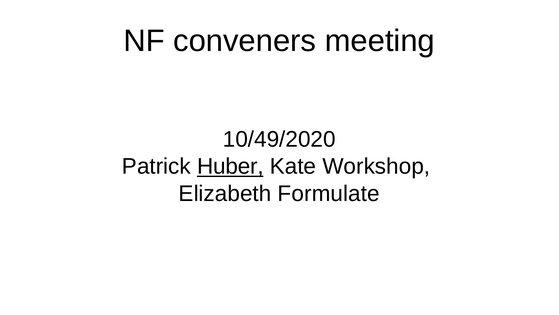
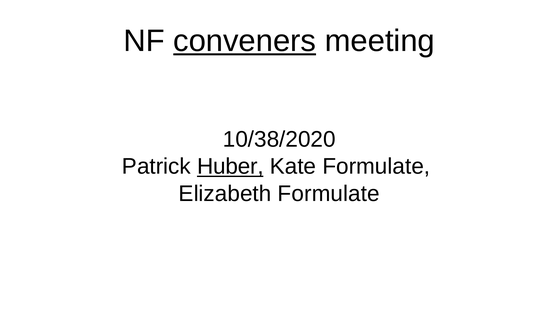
conveners underline: none -> present (245, 41)
10/49/2020: 10/49/2020 -> 10/38/2020 (279, 139)
Kate Workshop: Workshop -> Formulate (376, 166)
